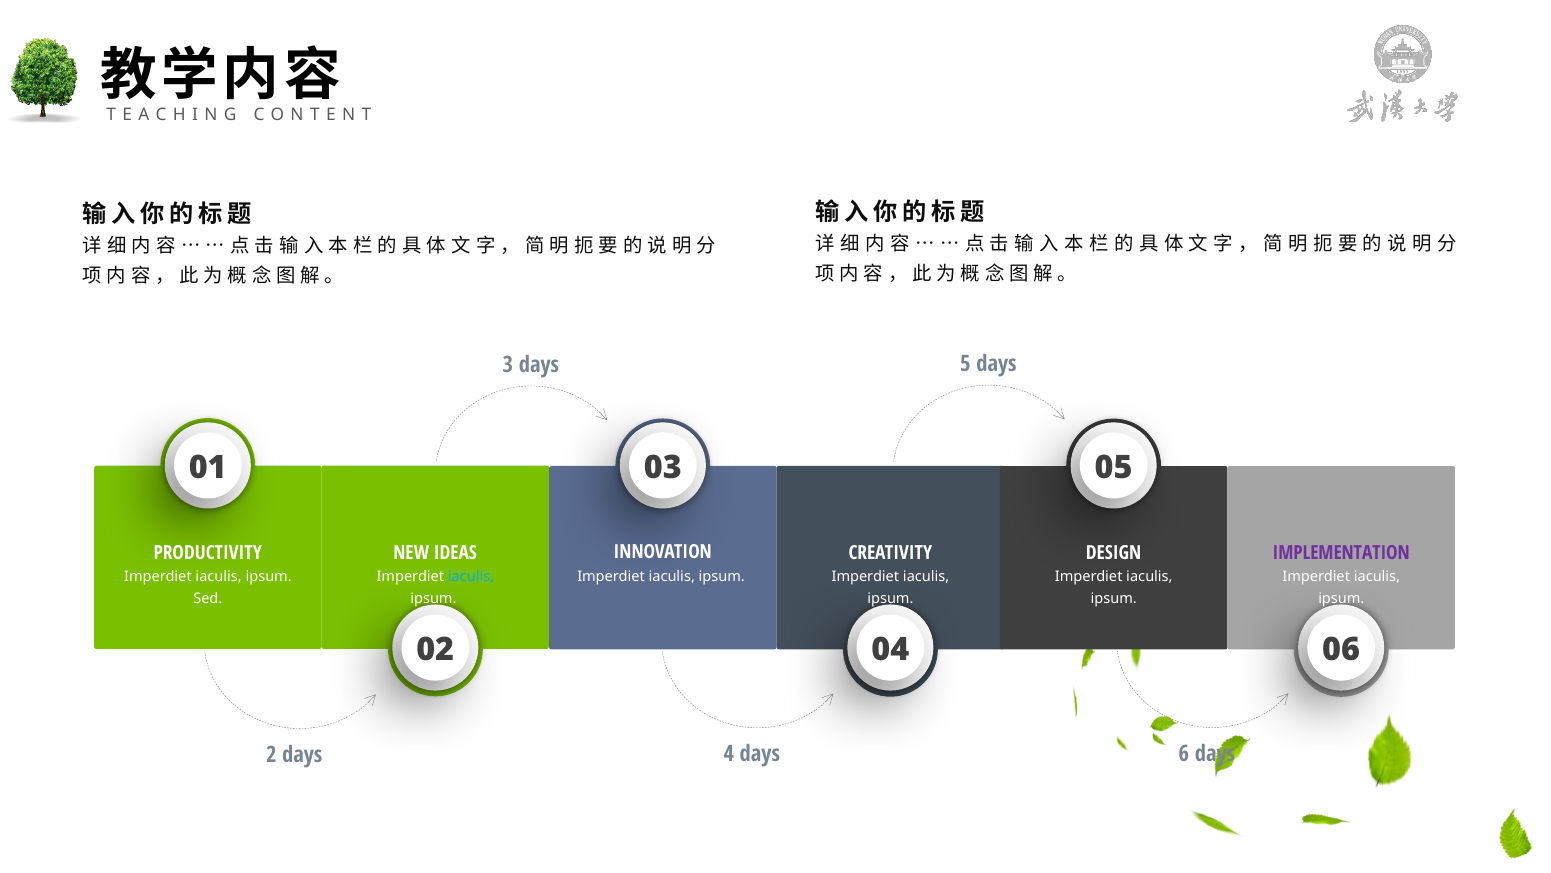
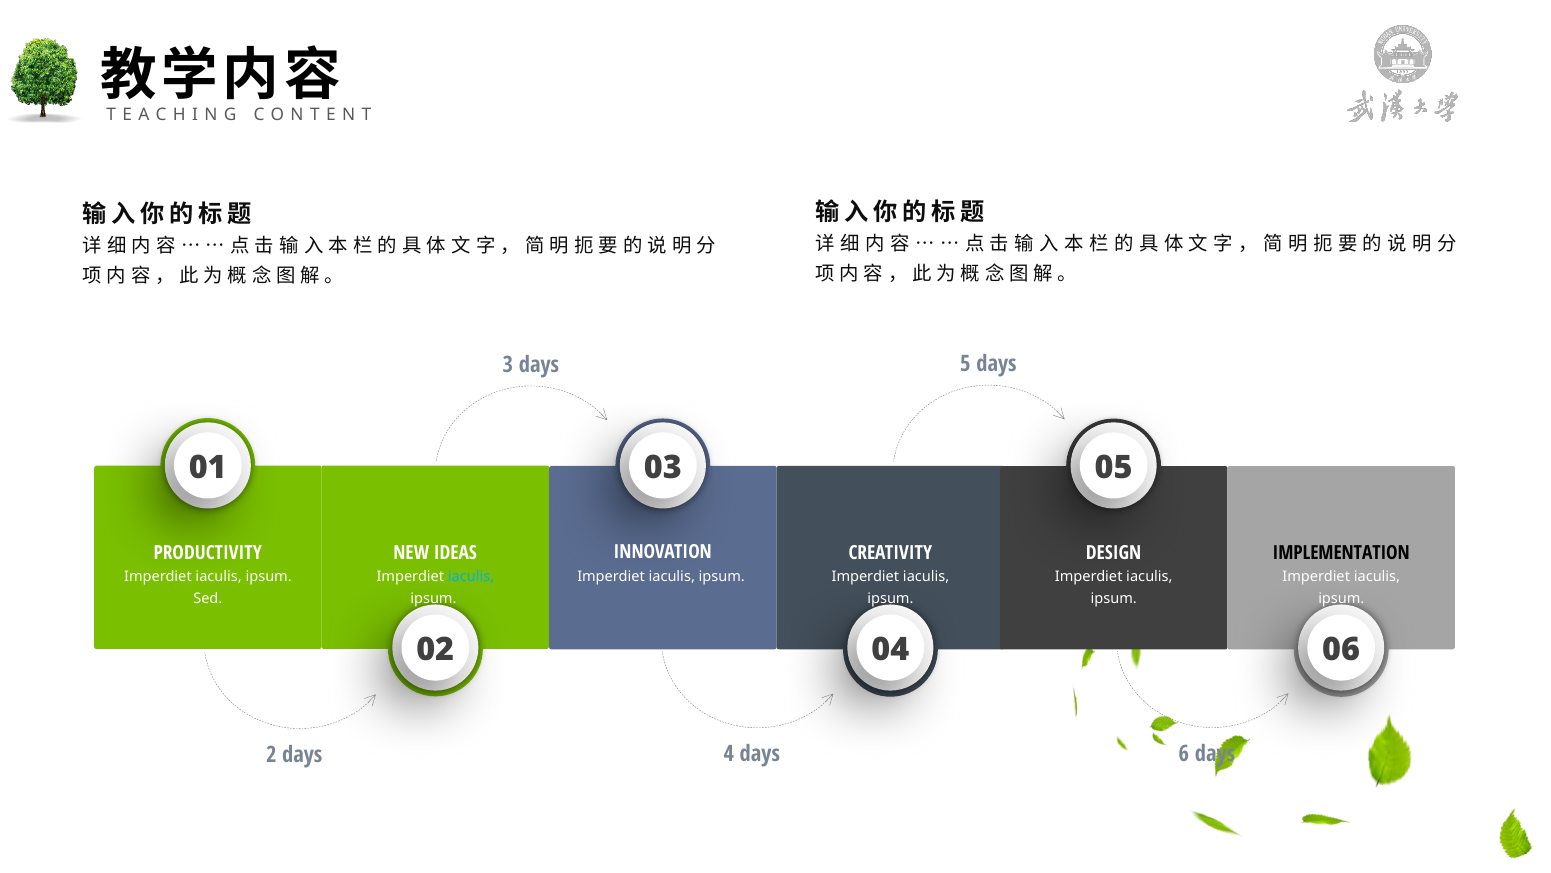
IMPLEMENTATION colour: purple -> black (1341, 552)
